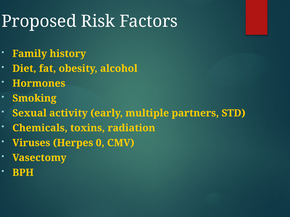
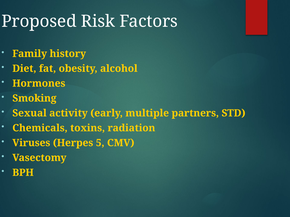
0: 0 -> 5 (100, 143)
